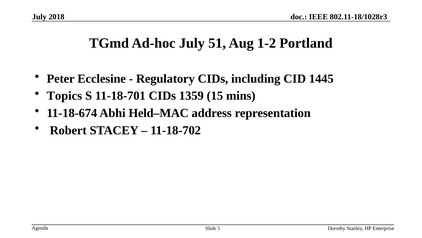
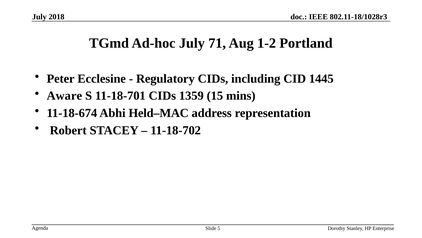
51: 51 -> 71 (217, 43)
Topics: Topics -> Aware (64, 96)
